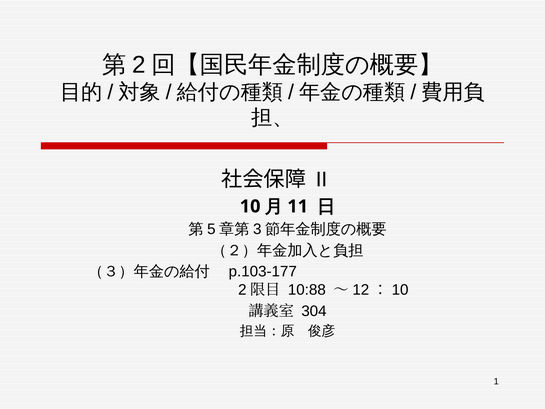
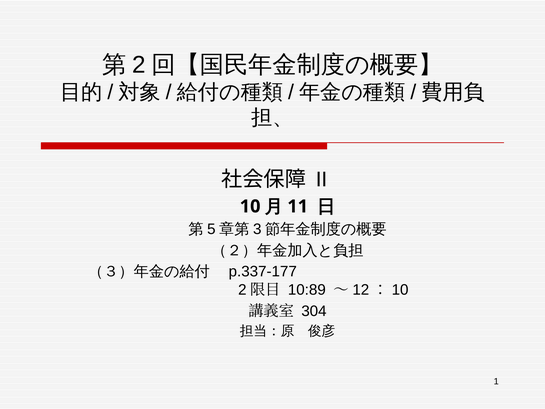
p.103-177: p.103-177 -> p.337-177 (263, 271)
10:88: 10:88 -> 10:89 (307, 290)
